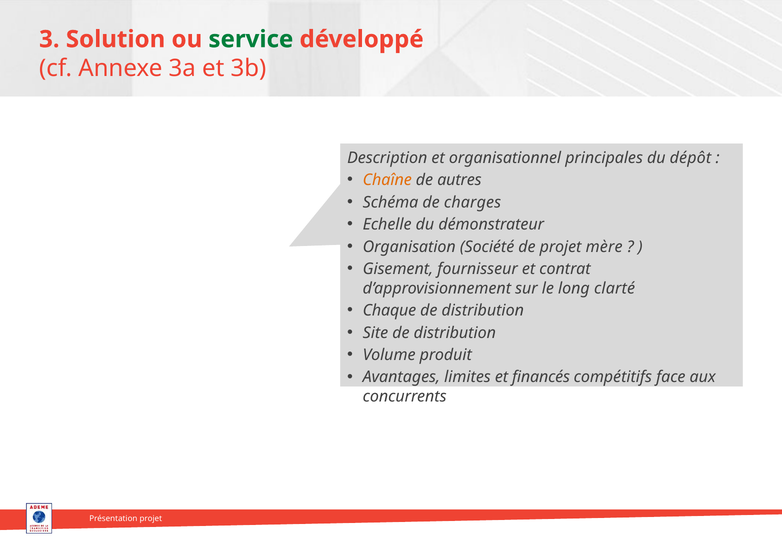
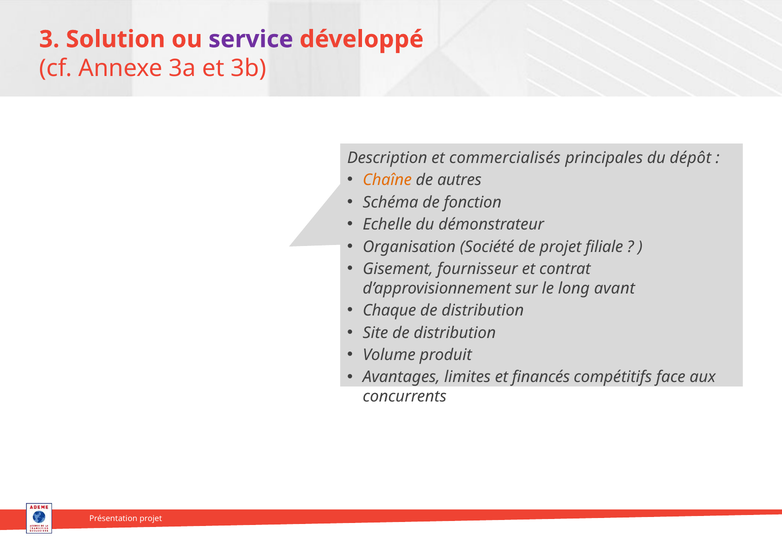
service colour: green -> purple (251, 39)
organisationnel: organisationnel -> commercialisés (505, 158)
charges: charges -> fonction (473, 202)
mère: mère -> filiale (604, 247)
clarté: clarté -> avant (615, 288)
